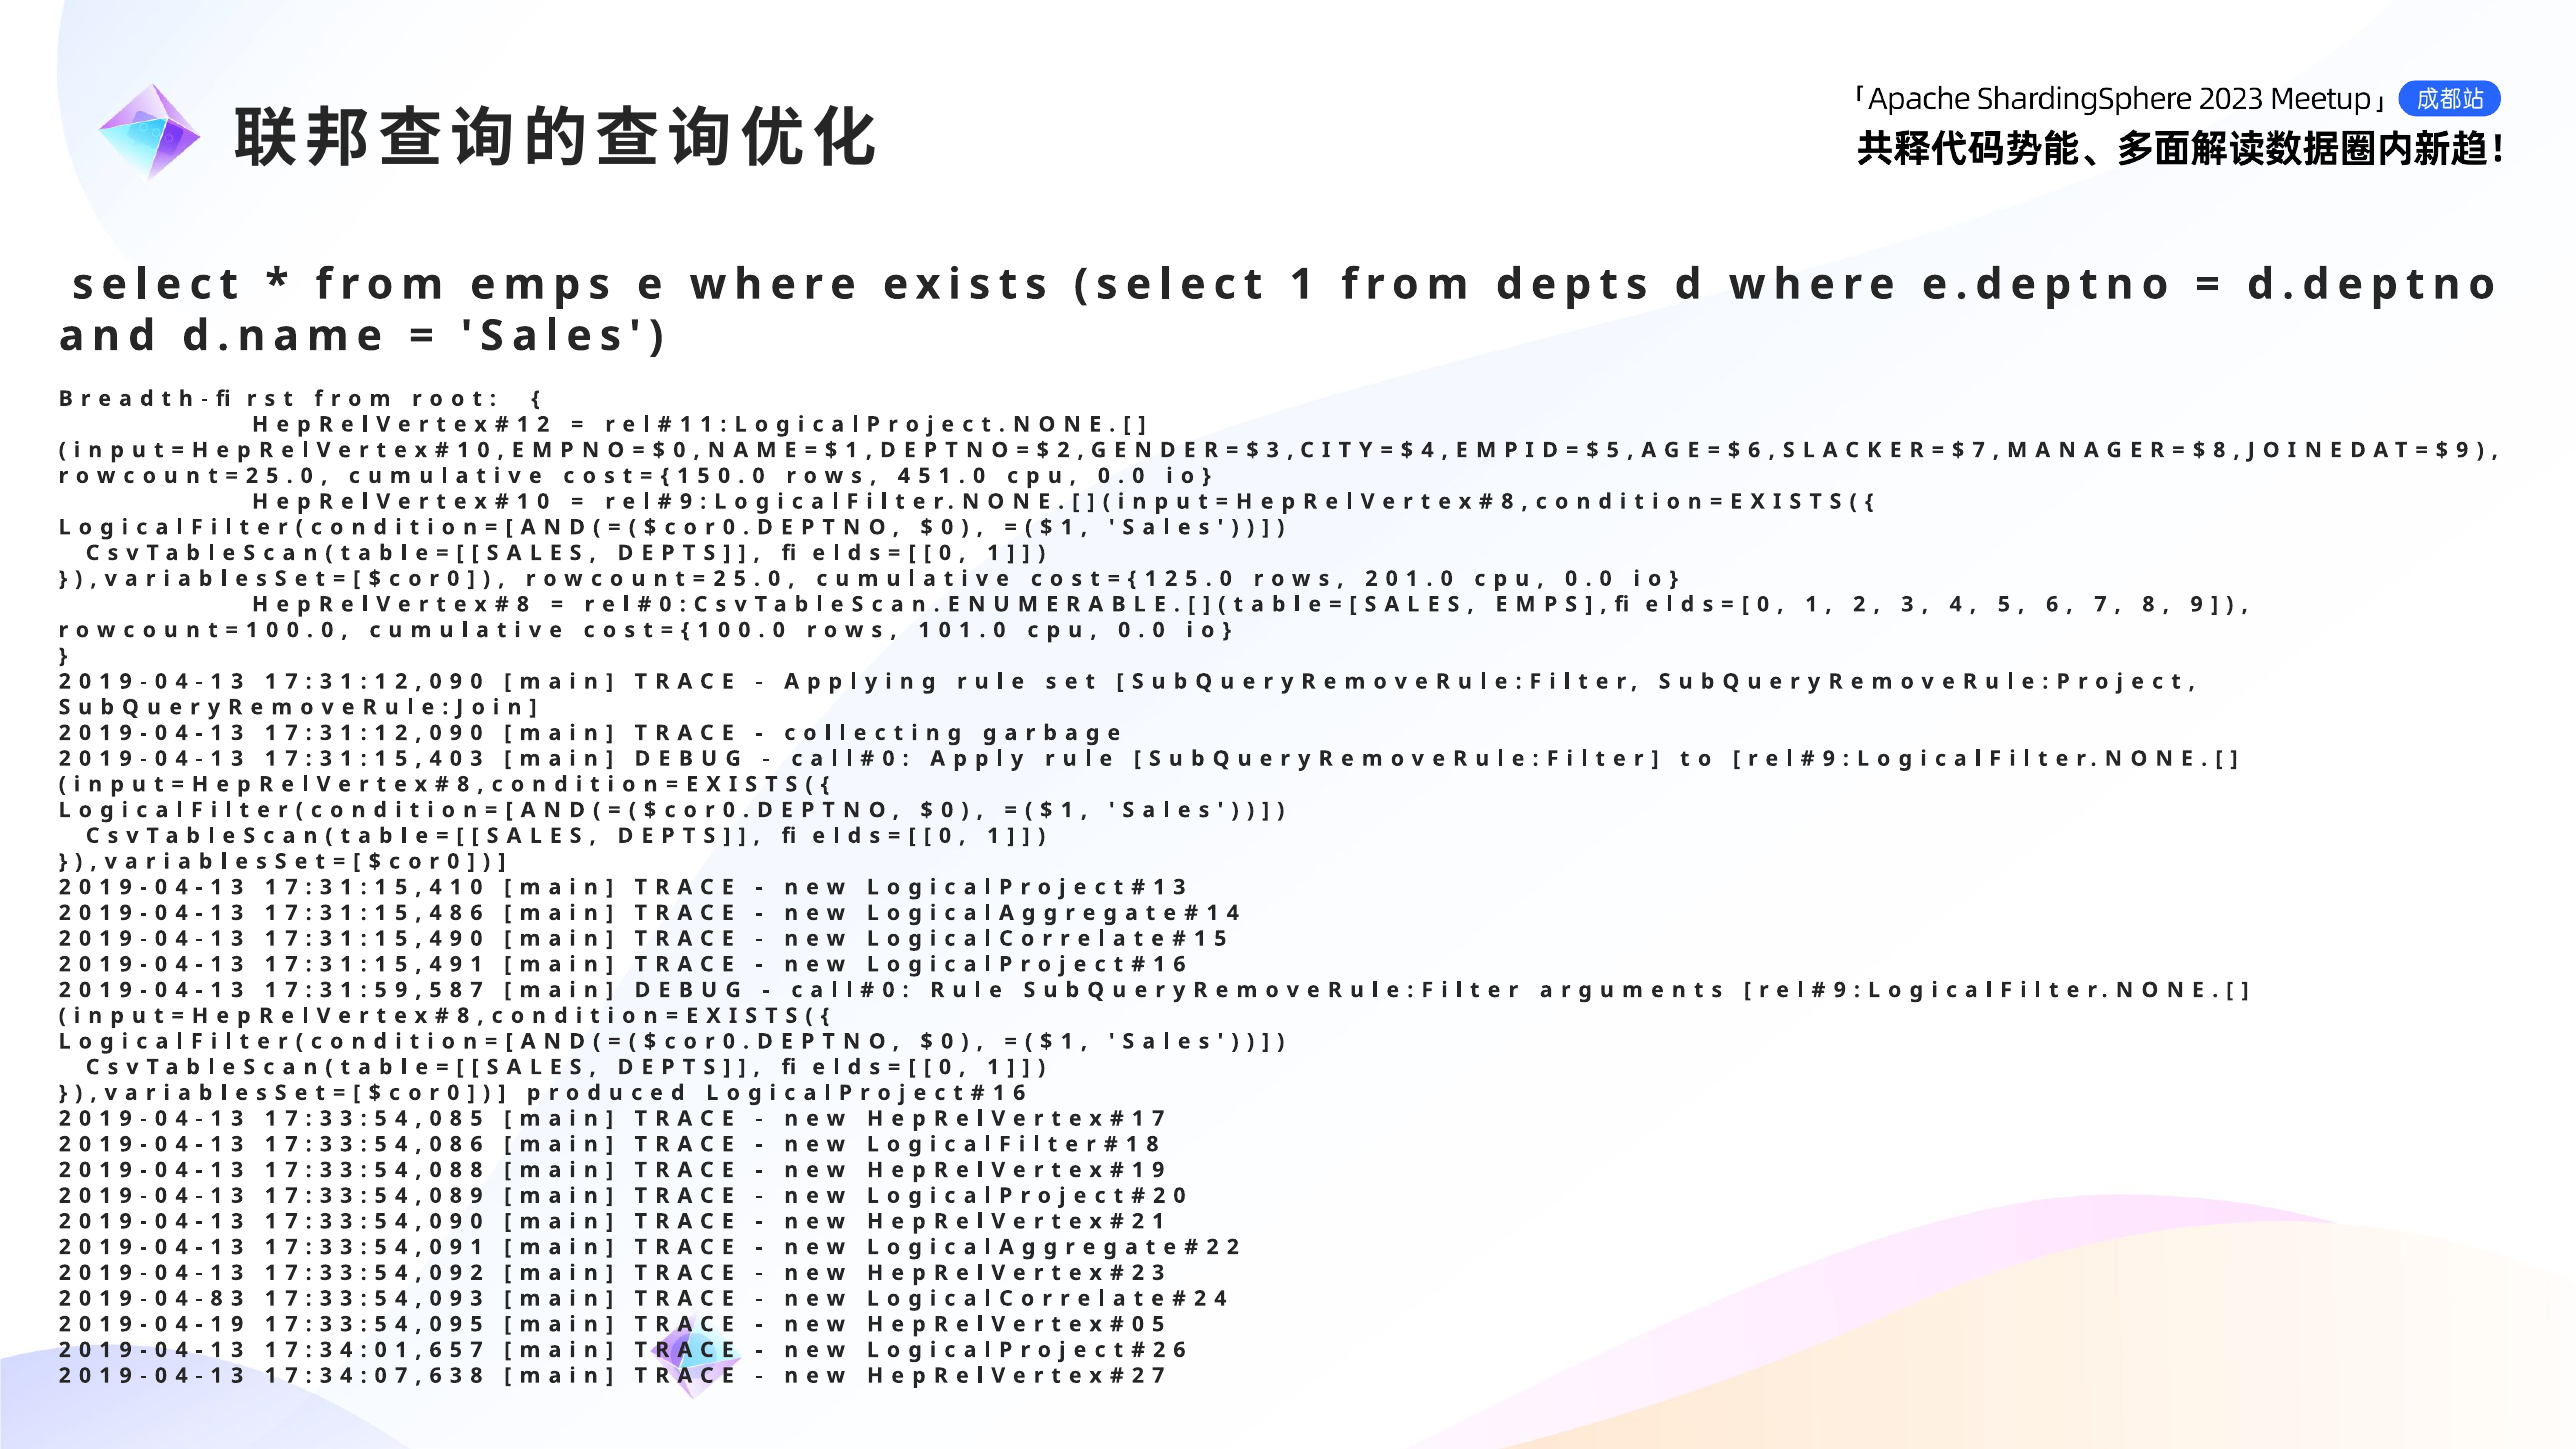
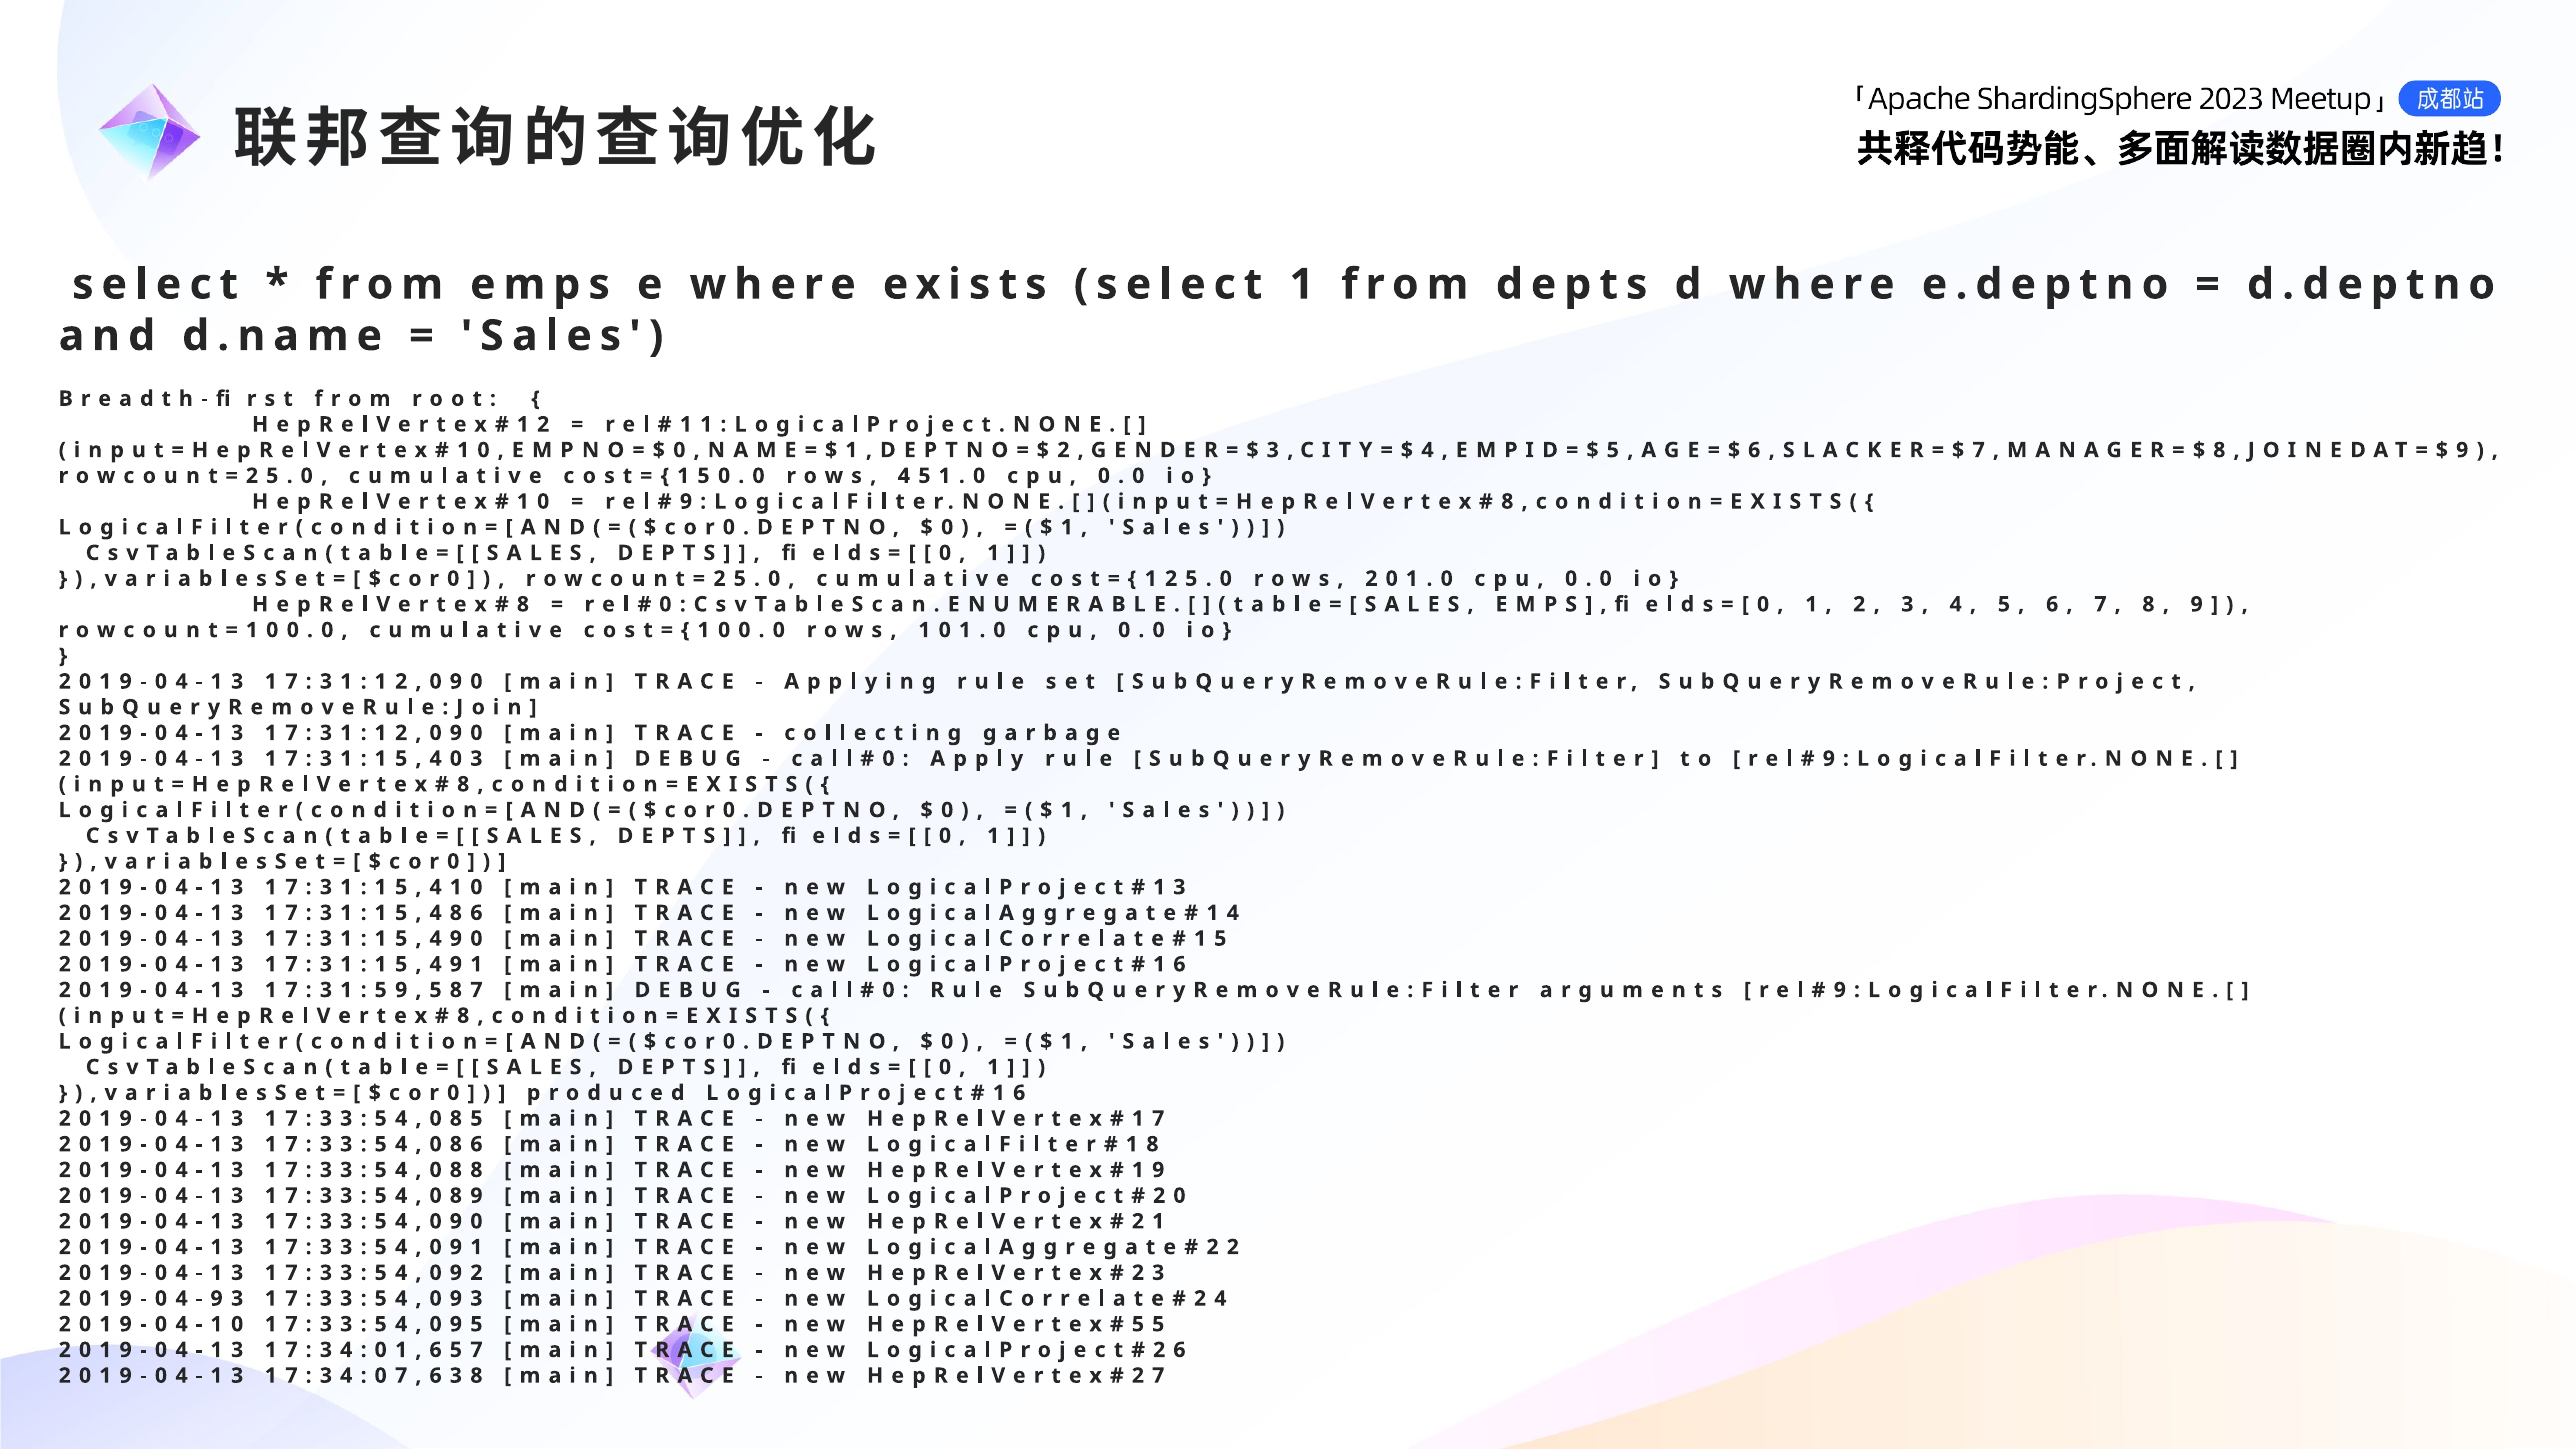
8: 8 -> 9 (217, 1299)
9: 9 -> 0 (237, 1324)
0: 0 -> 5 (1138, 1324)
